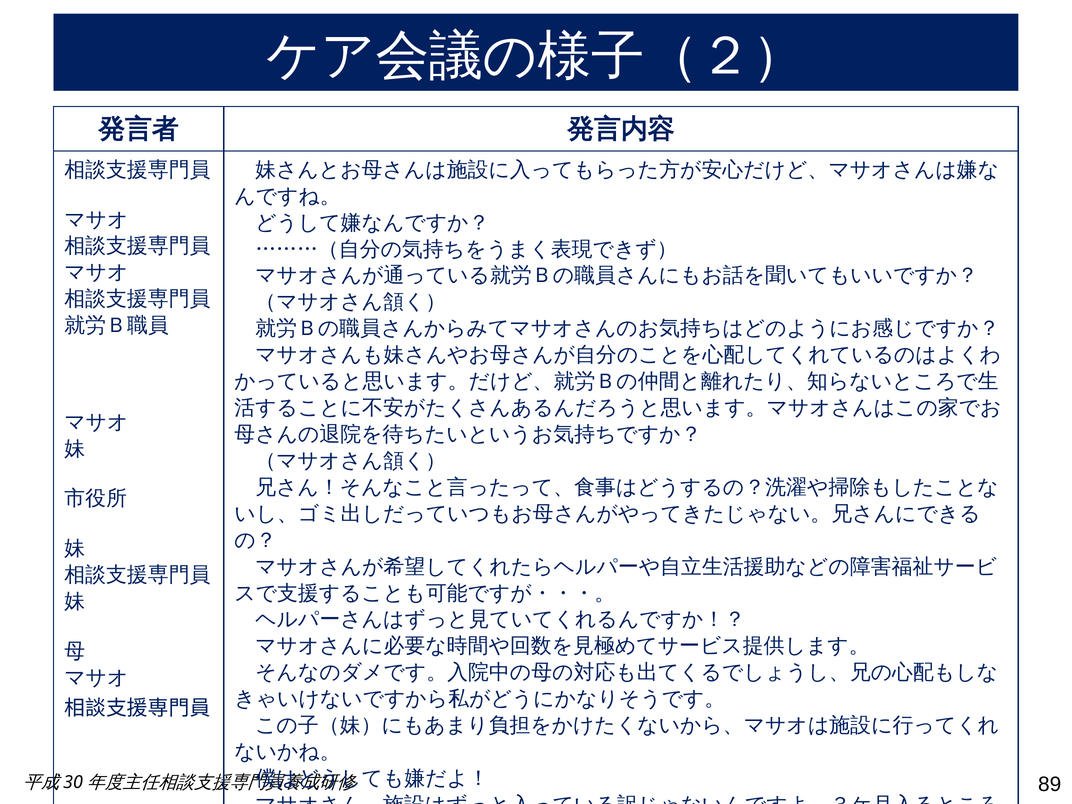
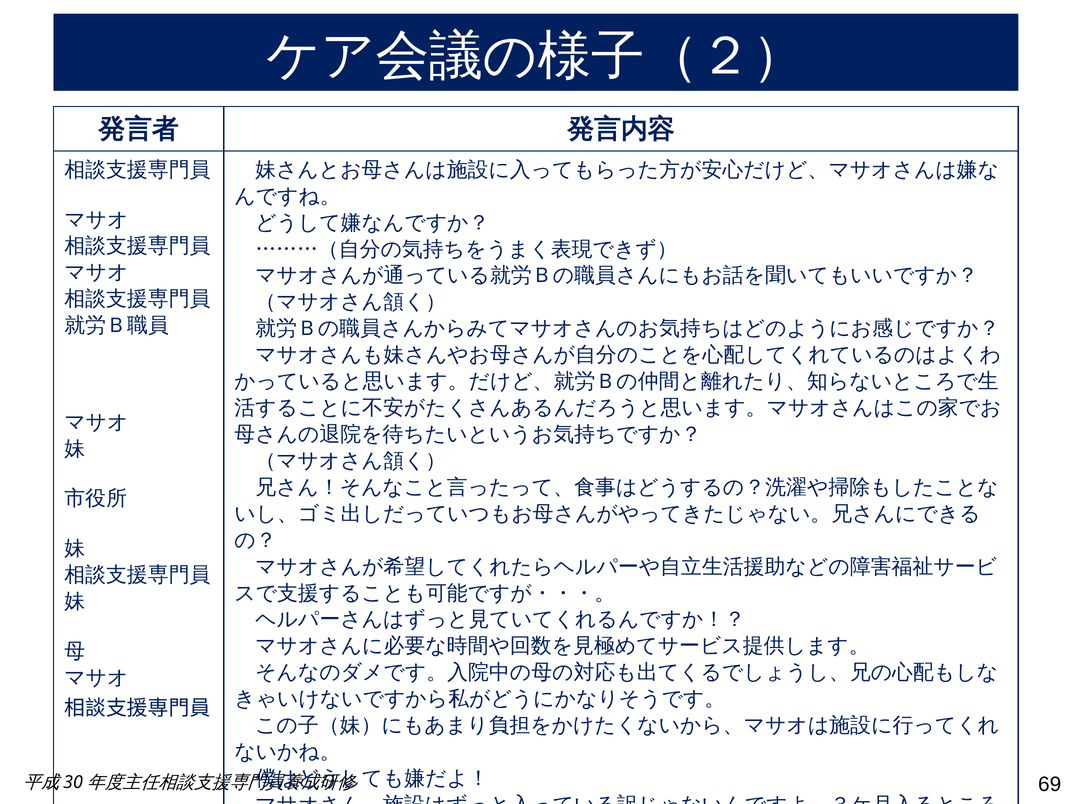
89: 89 -> 69 (1050, 784)
